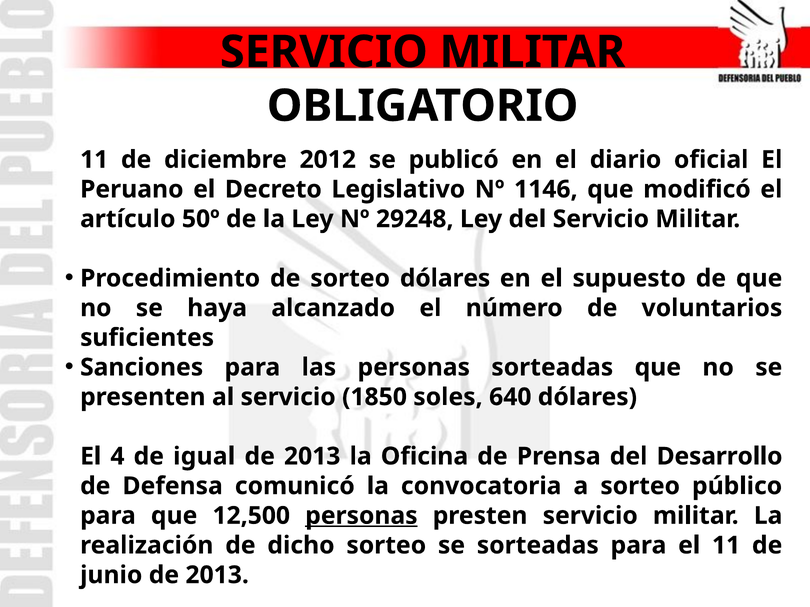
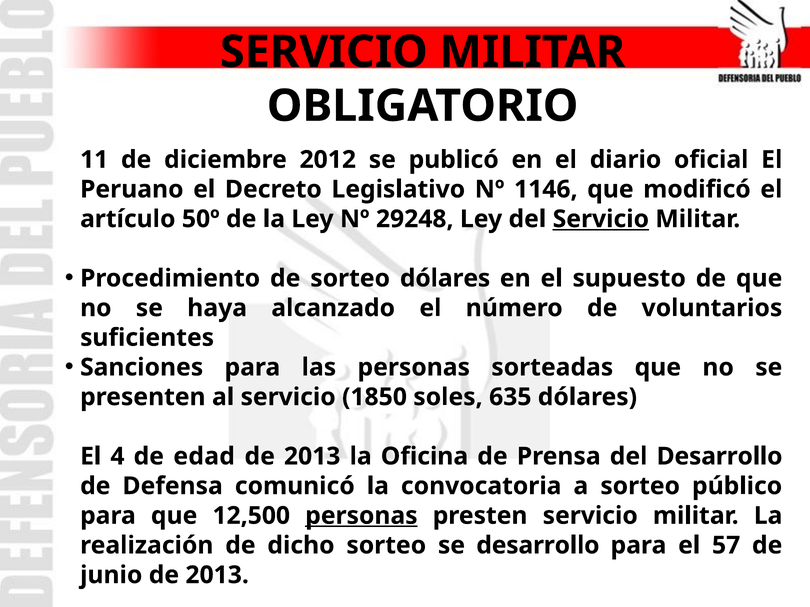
Servicio underline: none -> present (601, 219)
640: 640 -> 635 (510, 397)
igual: igual -> edad (204, 457)
se sorteadas: sorteadas -> desarrollo (538, 546)
el 11: 11 -> 57 (726, 546)
